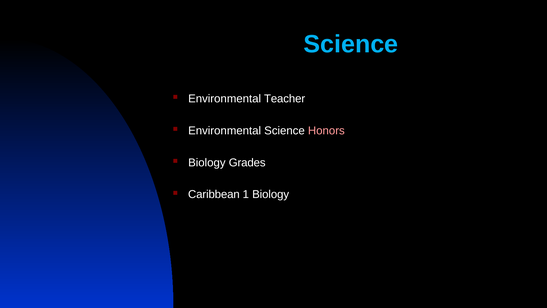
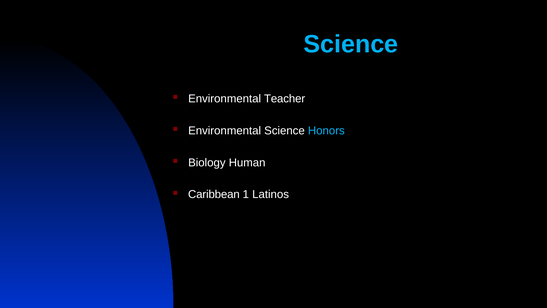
Honors colour: pink -> light blue (326, 131)
Grades: Grades -> Human (247, 162)
1 Biology: Biology -> Latinos (271, 194)
